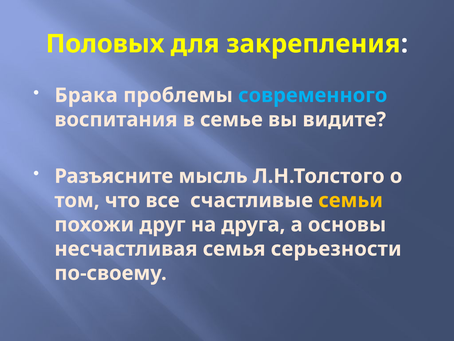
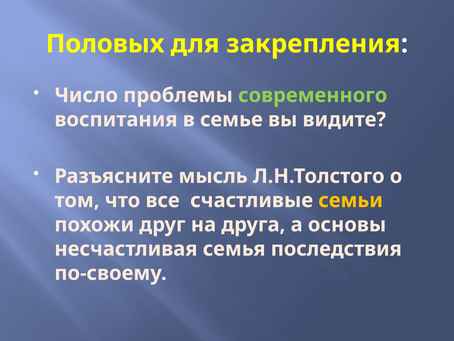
Брака: Брака -> Число (86, 95)
современного colour: light blue -> light green (313, 95)
серьезности: серьезности -> последствия (336, 249)
